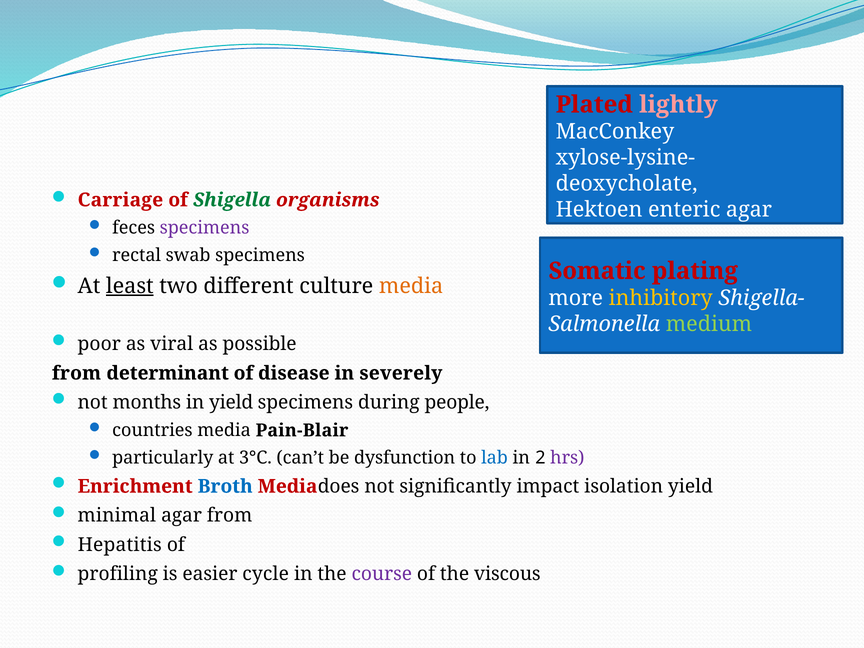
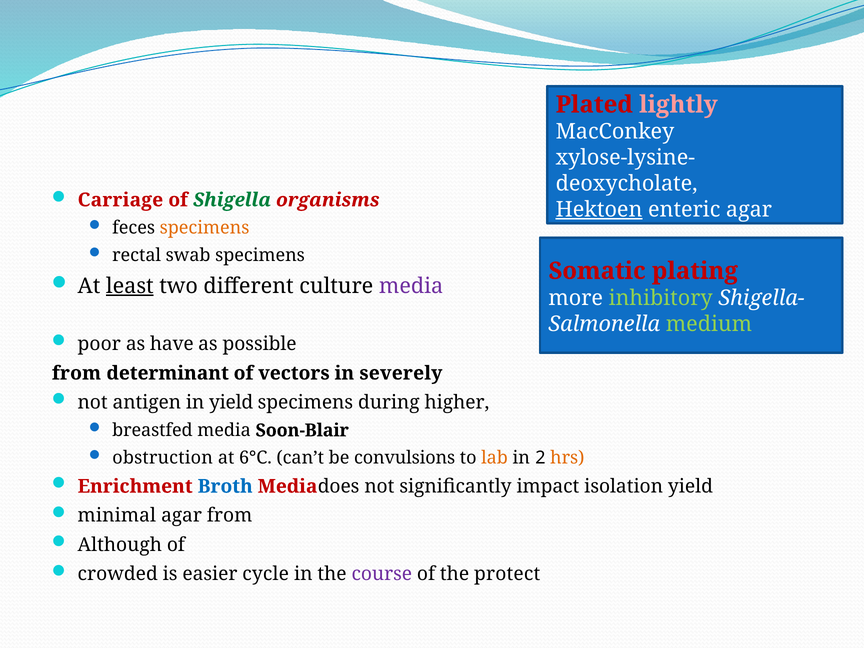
Hektoen underline: none -> present (599, 210)
specimens colour: purple -> orange (205, 228)
media colour: orange -> purple (411, 286)
inhibitory colour: yellow -> light green (661, 298)
viral: viral -> have (172, 344)
disease: disease -> vectors (294, 373)
months: months -> antigen (147, 402)
people: people -> higher (457, 402)
countries: countries -> breastfed (152, 430)
Pain-Blair: Pain-Blair -> Soon-Blair (302, 430)
particularly: particularly -> obstruction (163, 458)
3°C: 3°C -> 6°C (255, 458)
dysfunction: dysfunction -> convulsions (405, 458)
lab colour: blue -> orange (494, 458)
hrs colour: purple -> orange (567, 458)
Hepatitis: Hepatitis -> Although (120, 545)
profiling: profiling -> crowded (118, 574)
viscous: viscous -> protect (507, 574)
